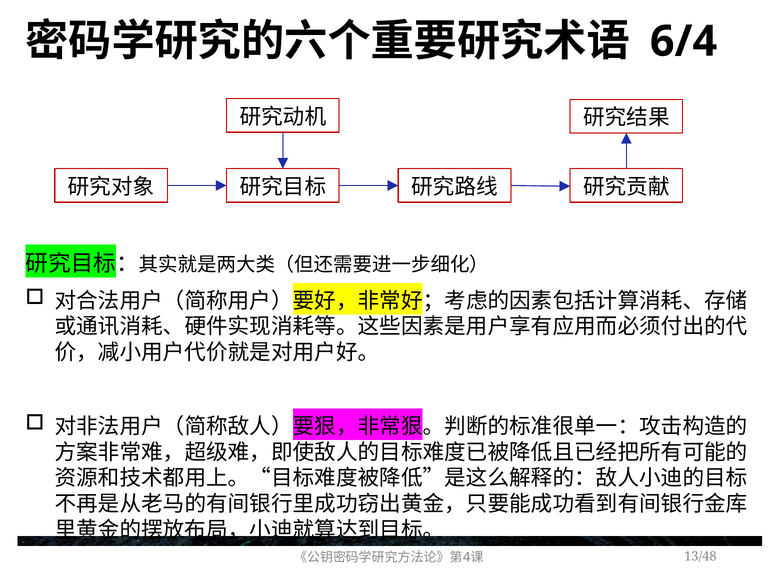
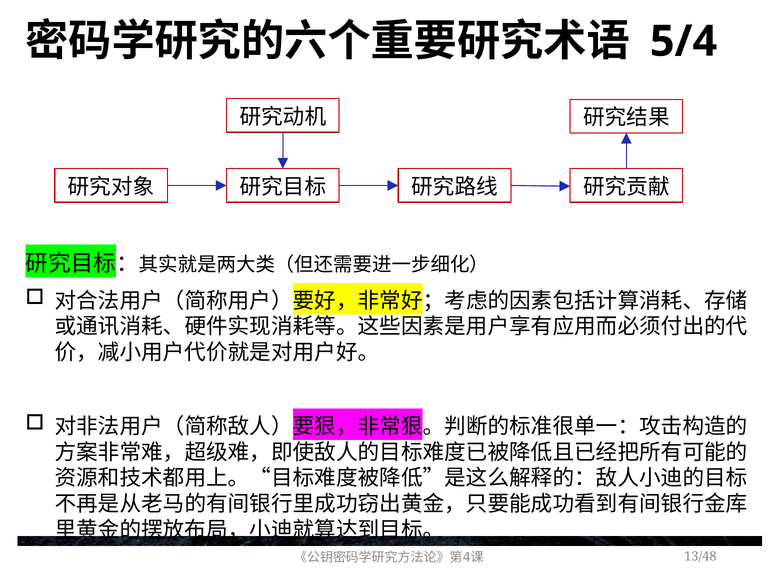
6/4: 6/4 -> 5/4 (684, 41)
